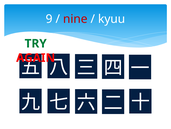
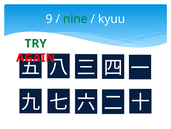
nine colour: red -> green (75, 19)
